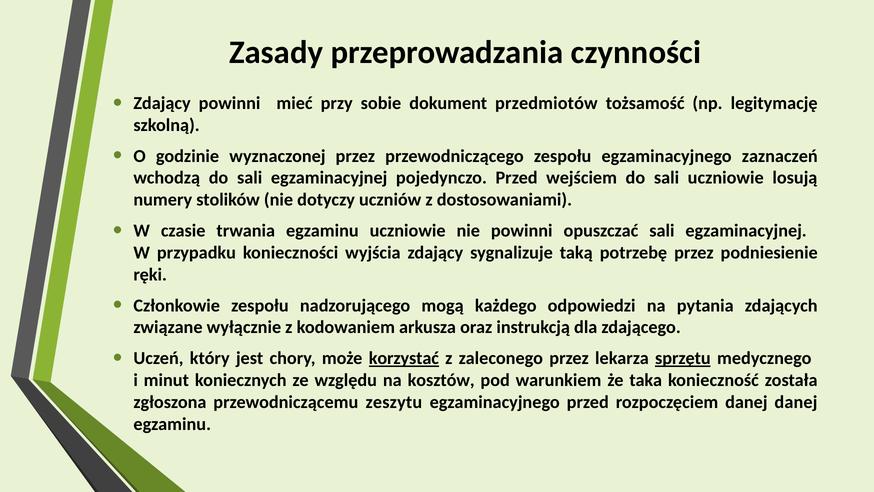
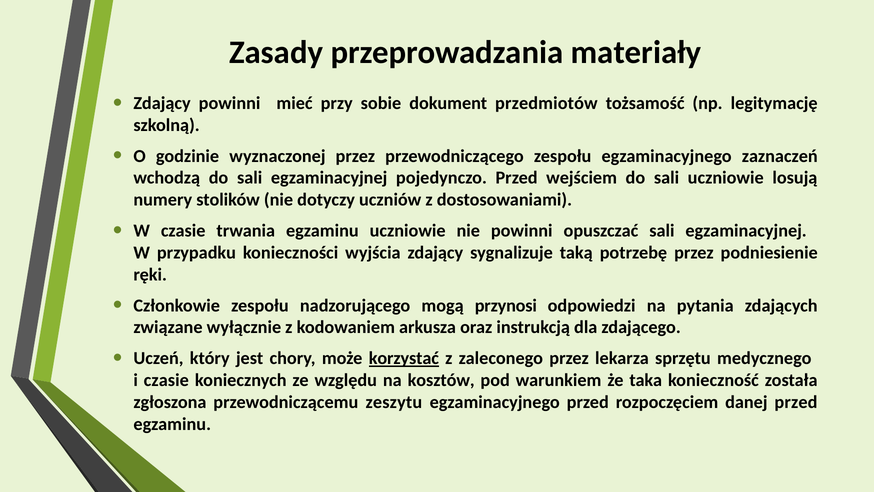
czynności: czynności -> materiały (636, 52)
każdego: każdego -> przynosi (506, 305)
sprzętu underline: present -> none (683, 358)
i minut: minut -> czasie (166, 380)
danej danej: danej -> przed (796, 402)
